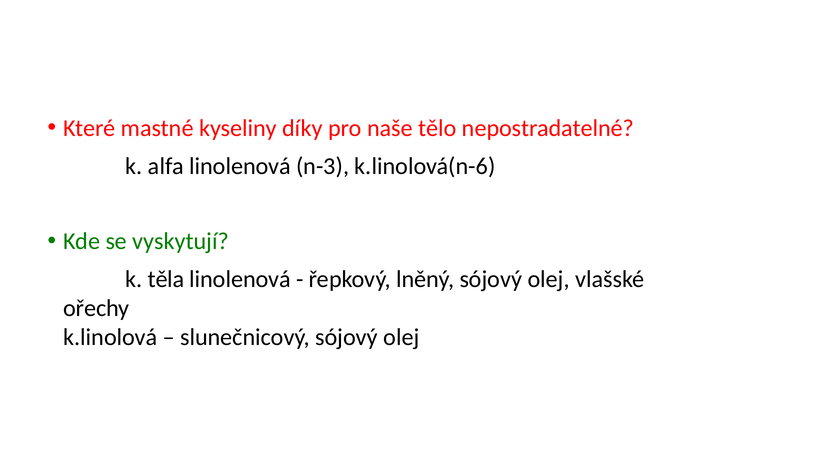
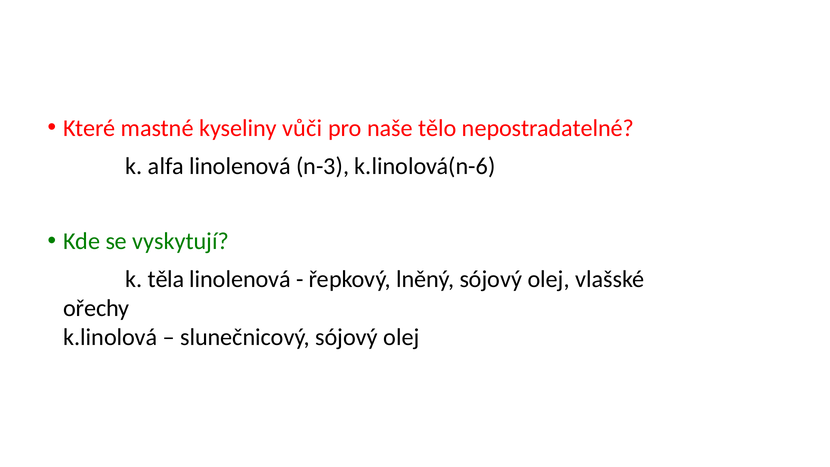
díky: díky -> vůči (302, 128)
